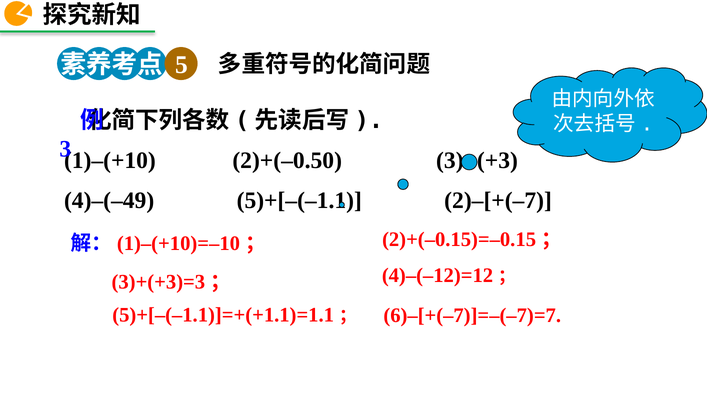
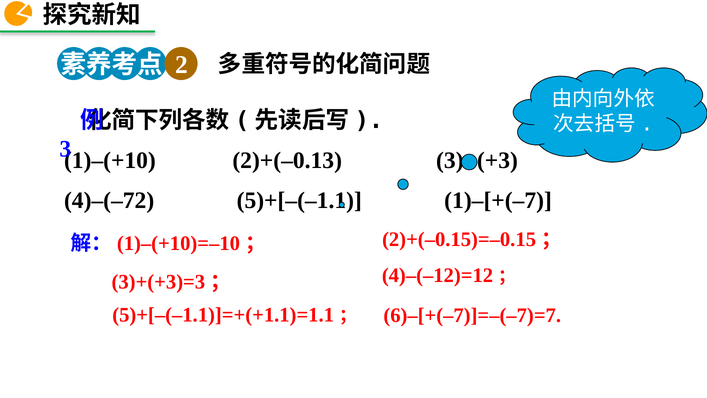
5: 5 -> 2 (181, 65)
2)+(–0.50: 2)+(–0.50 -> 2)+(–0.13 (287, 160)
4)–(–49: 4)–(–49 -> 4)–(–72 (109, 200)
2)–[+(–7: 2)–[+(–7 -> 1)–[+(–7 (498, 200)
